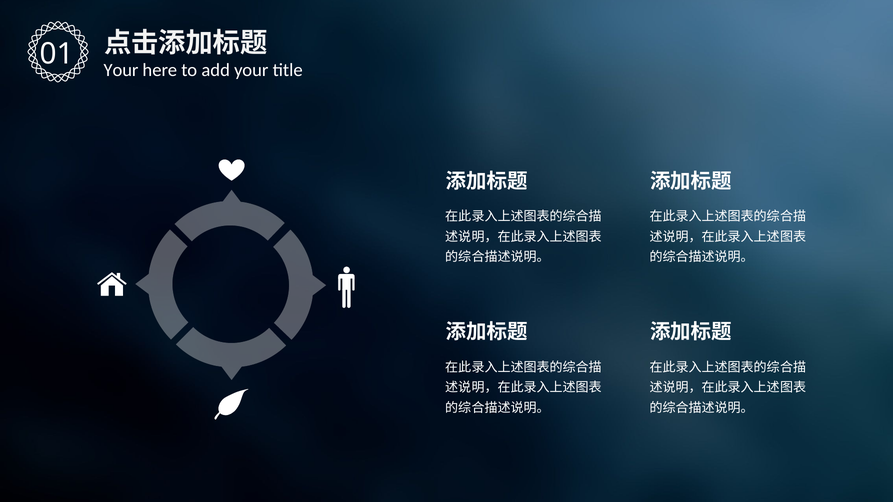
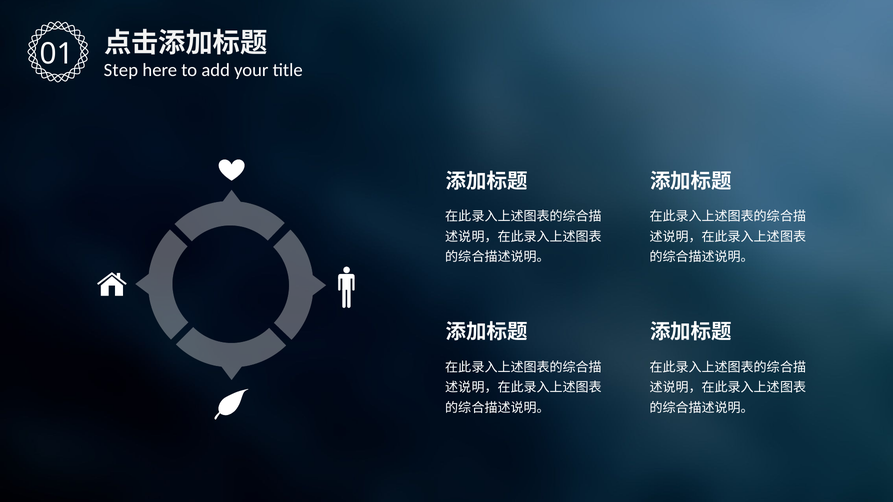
Your: Your -> Step (121, 70)
